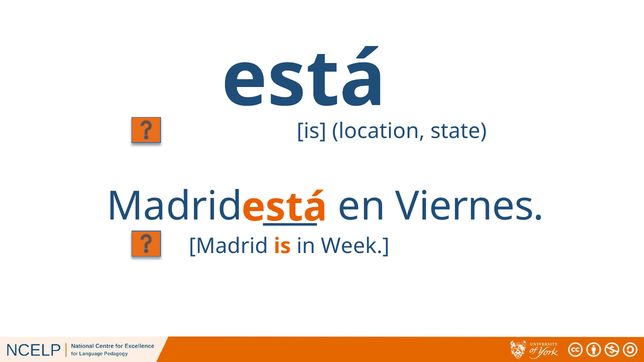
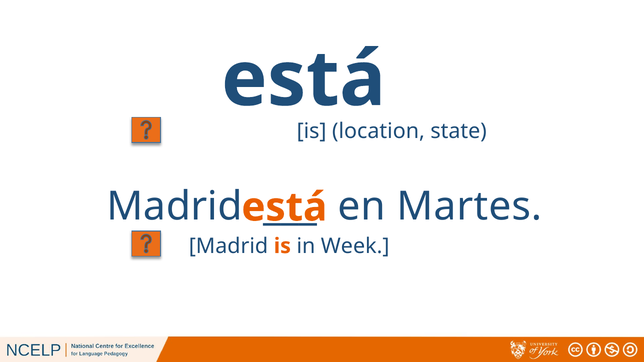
Viernes: Viernes -> Martes (469, 207)
